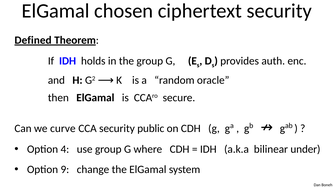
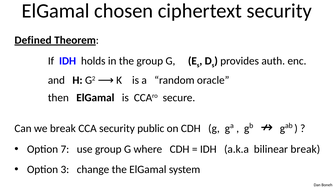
we curve: curve -> break (63, 128)
4: 4 -> 7 (65, 149)
bilinear under: under -> break (305, 149)
9: 9 -> 3 (65, 169)
